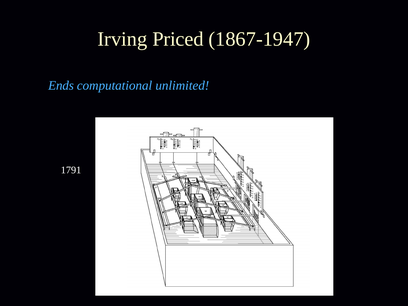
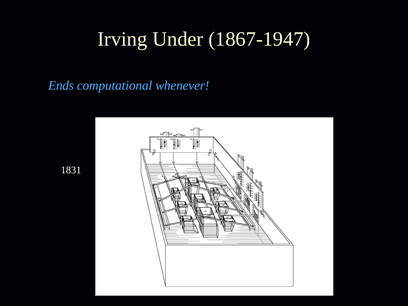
Priced: Priced -> Under (178, 39)
unlimited: unlimited -> whenever (182, 86)
1791: 1791 -> 1831 (71, 170)
